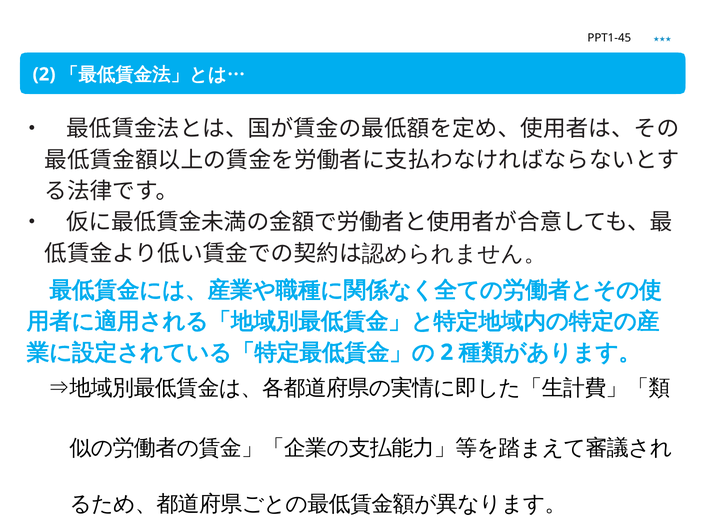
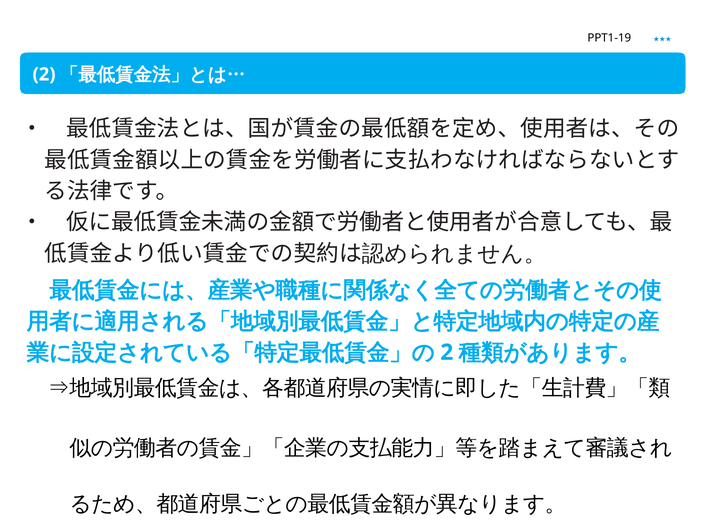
PPT1-45: PPT1-45 -> PPT1-19 (609, 38)
